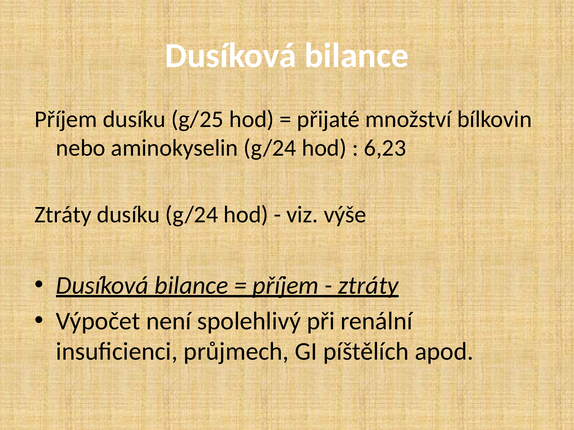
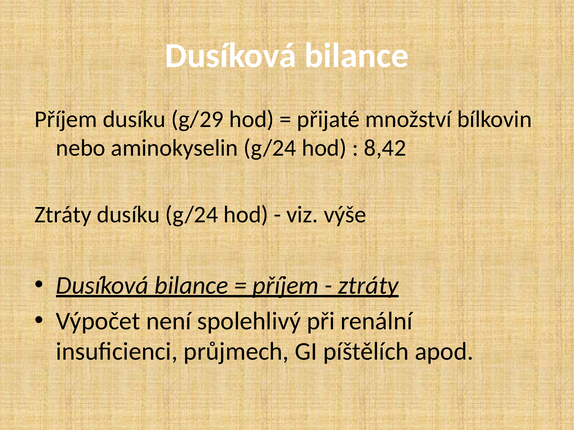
g/25: g/25 -> g/29 (197, 119)
6,23: 6,23 -> 8,42 (385, 148)
